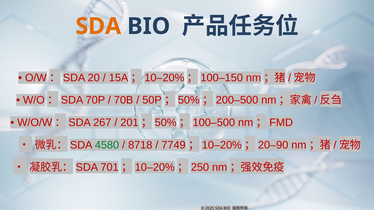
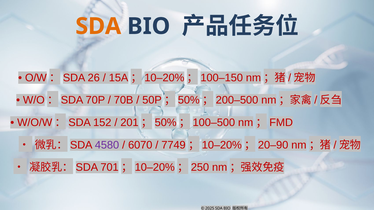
20: 20 -> 26 (94, 78)
267: 267 -> 152 (102, 123)
4580 colour: green -> purple (107, 145)
8718: 8718 -> 6070 (140, 145)
